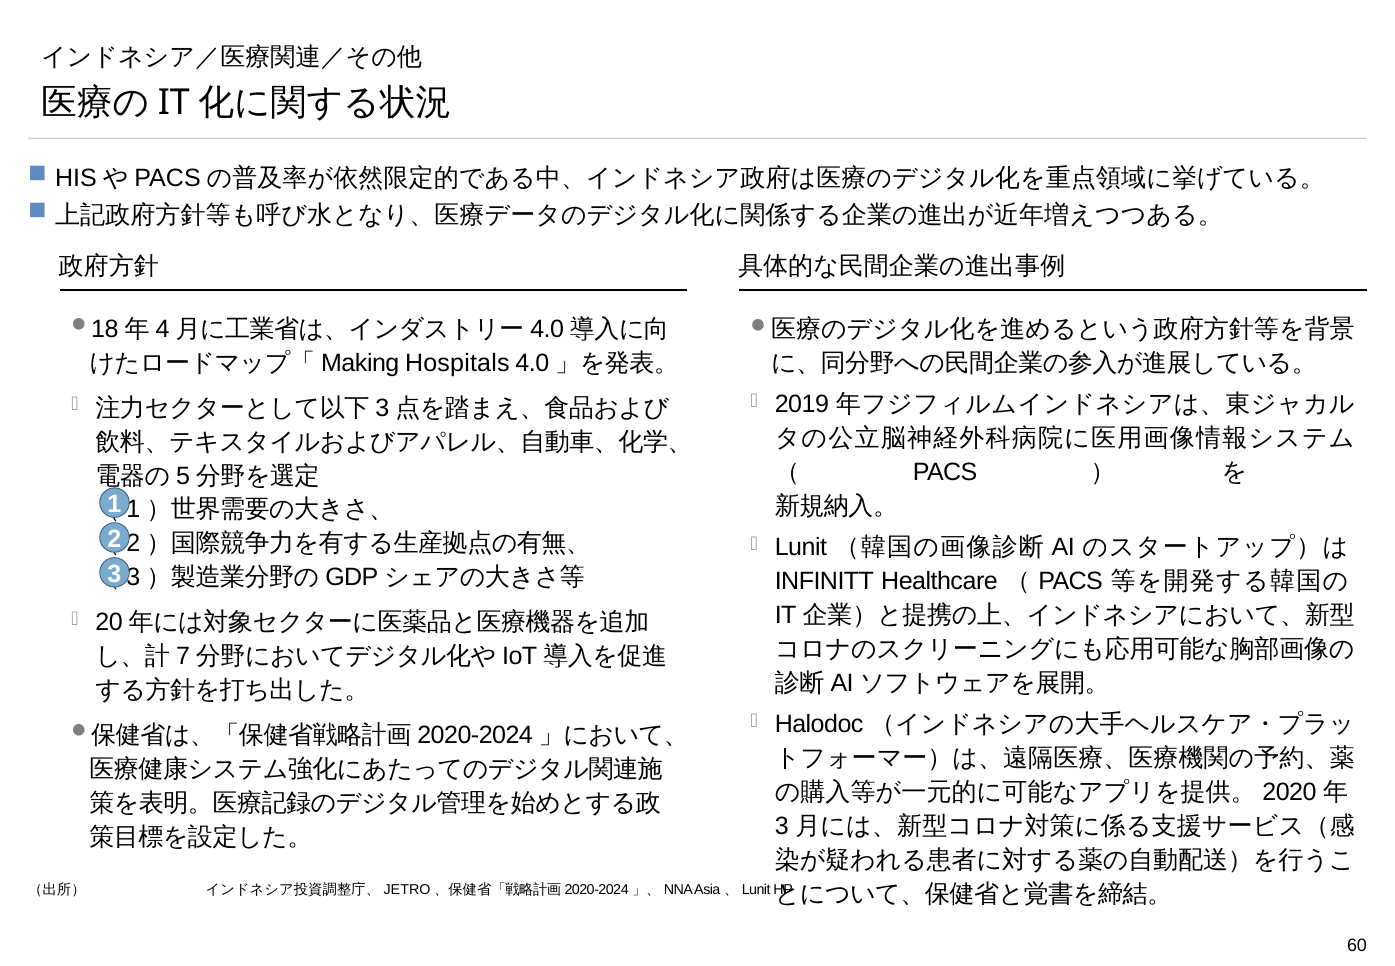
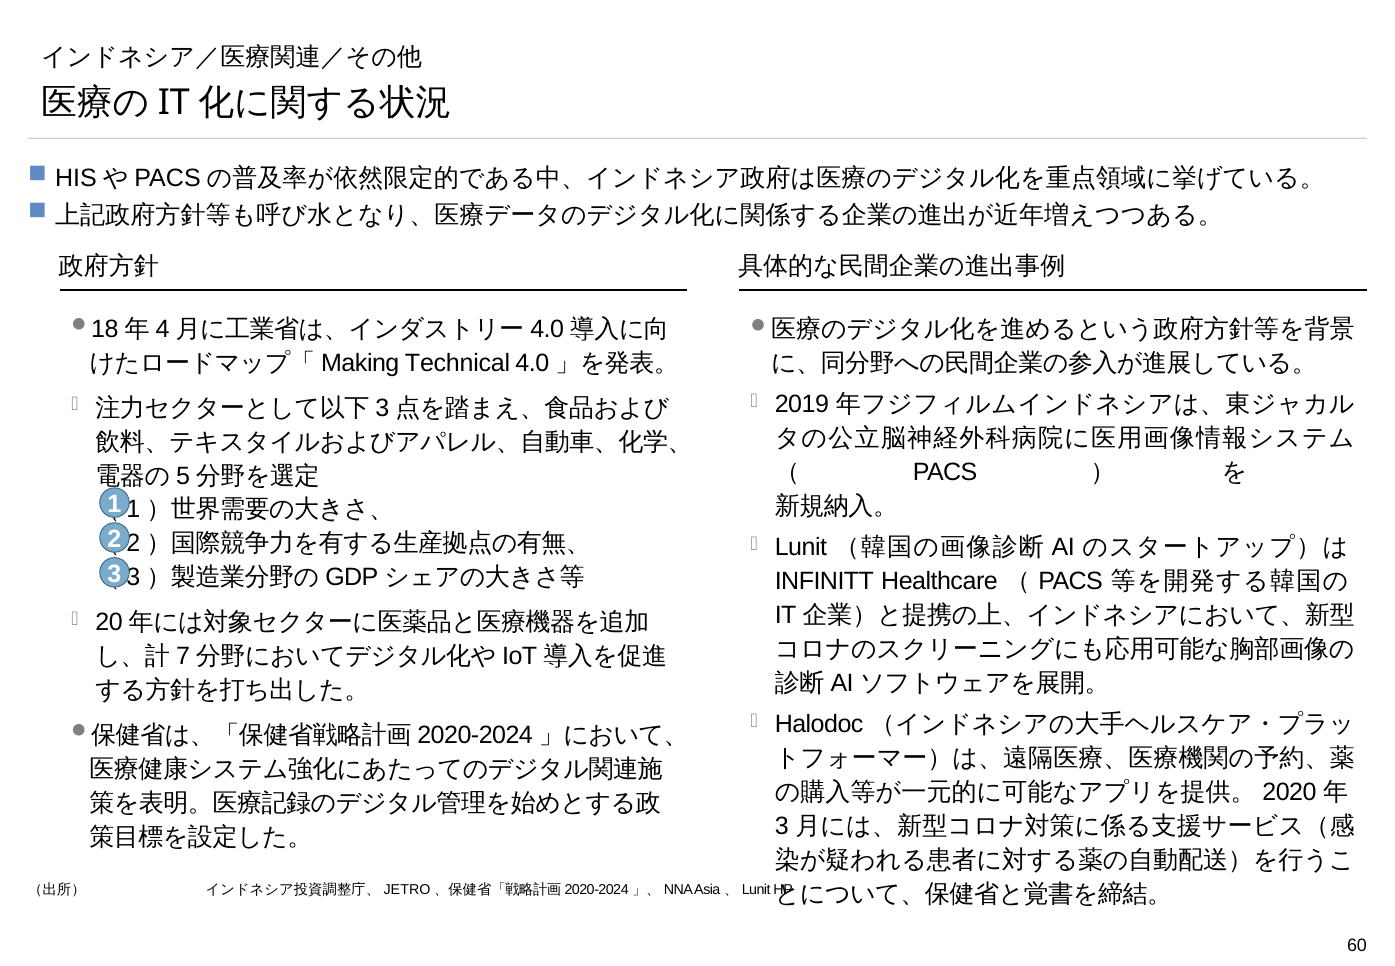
Hospitals: Hospitals -> Technical (458, 363)
